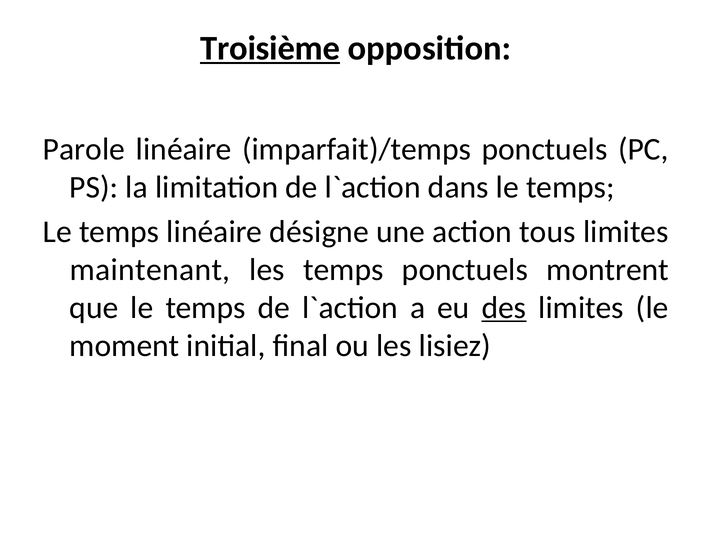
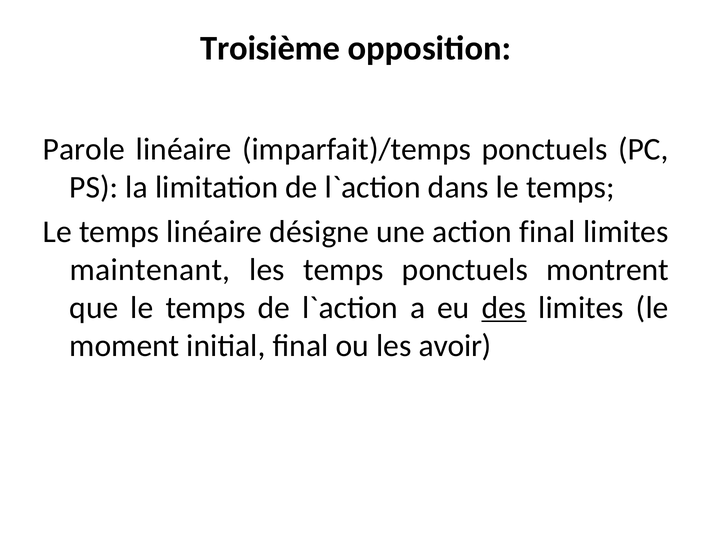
Troisième underline: present -> none (270, 48)
action tous: tous -> final (547, 232)
lisiez: lisiez -> avoir (455, 346)
